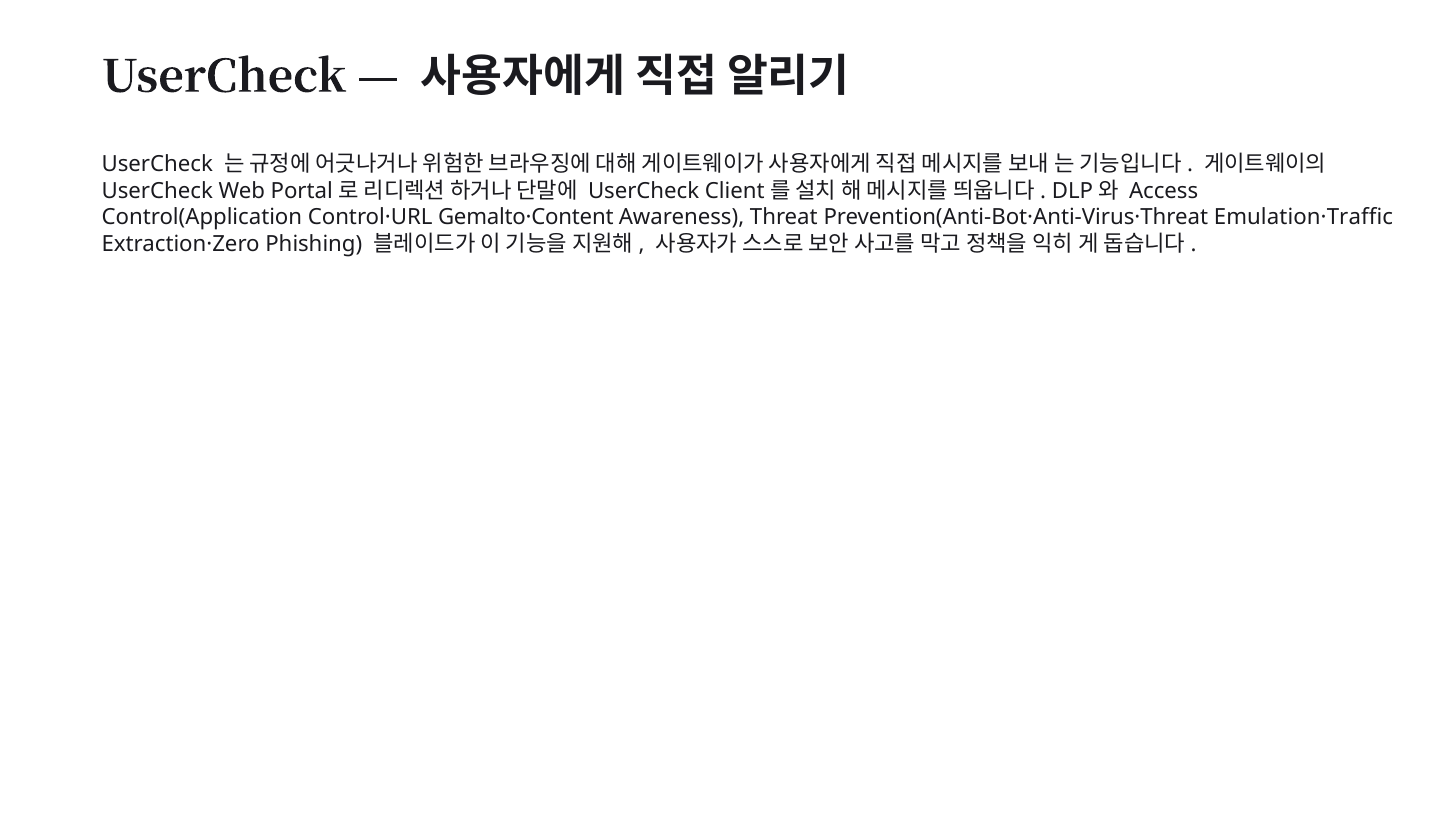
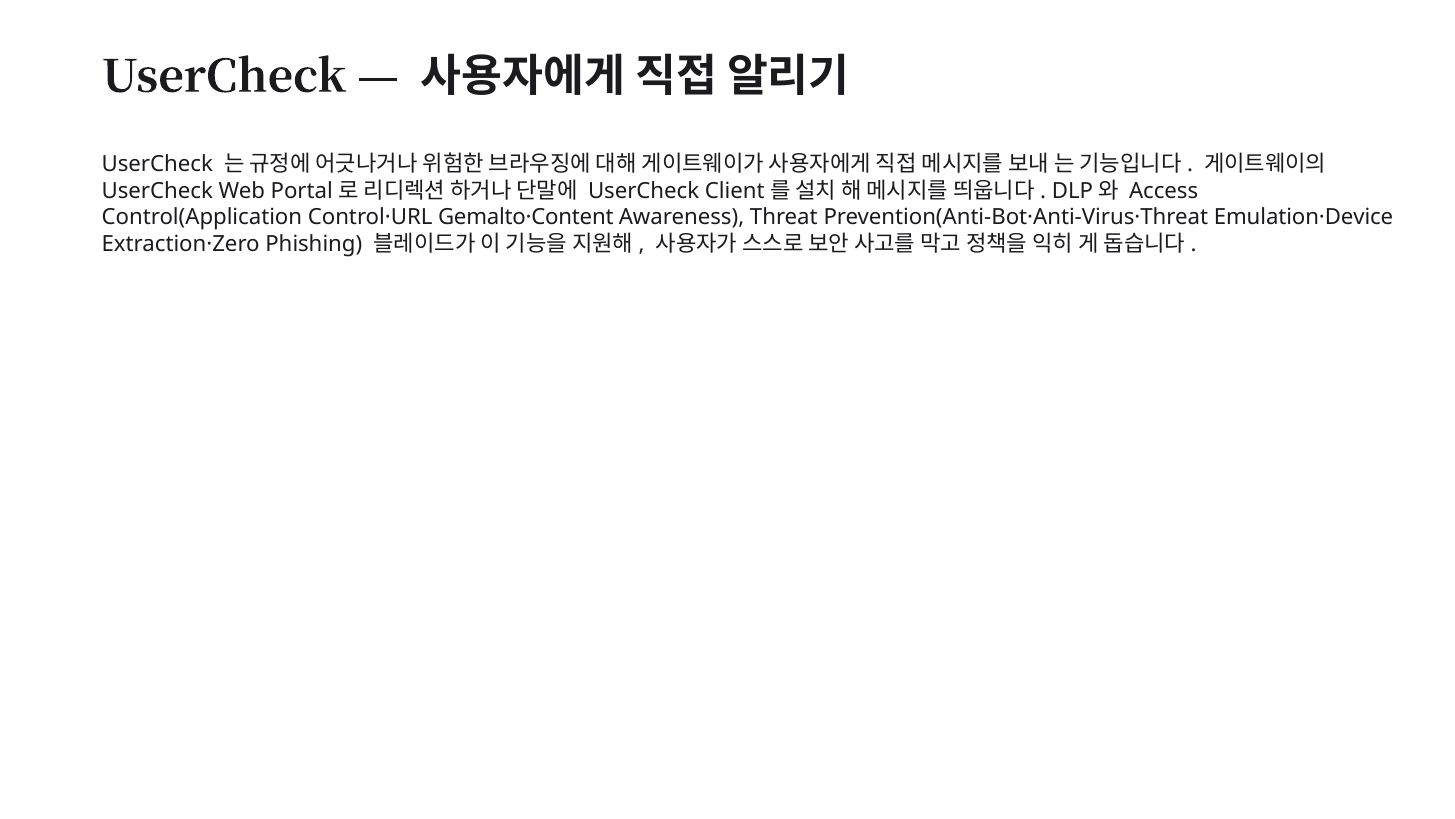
Emulation·Traffic: Emulation·Traffic -> Emulation·Device (1304, 217)
